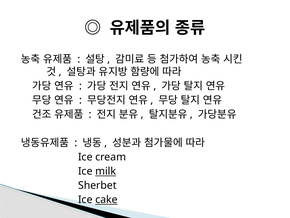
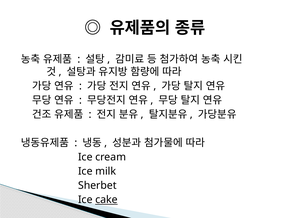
milk underline: present -> none (106, 171)
